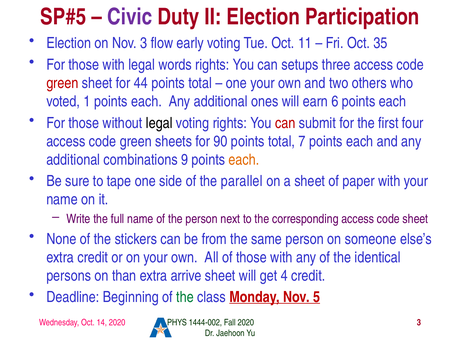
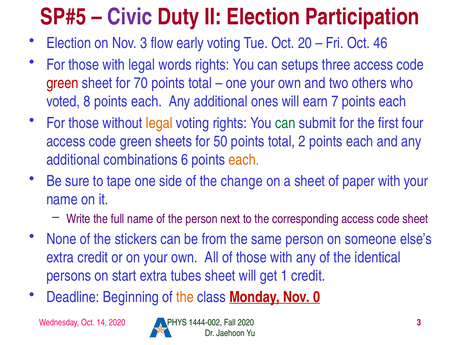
11: 11 -> 20 (305, 43)
35: 35 -> 46 (381, 43)
44: 44 -> 70 (141, 83)
1: 1 -> 8 (87, 101)
6: 6 -> 7 (335, 101)
legal colour: black -> orange (159, 123)
can colour: red -> green (285, 123)
90: 90 -> 50 (221, 141)
7: 7 -> 2 (302, 141)
9: 9 -> 6 (185, 160)
parallel: parallel -> change (242, 181)
than: than -> start (124, 276)
arrive: arrive -> tubes (186, 276)
4: 4 -> 1 (284, 276)
the colour: green -> orange (185, 297)
5: 5 -> 0 (317, 297)
